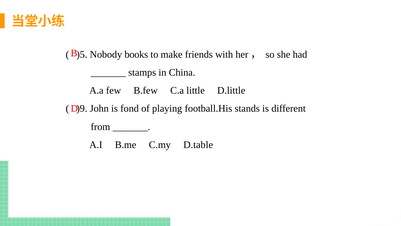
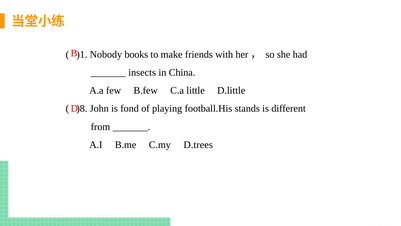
)5: )5 -> )1 (82, 54)
stamps: stamps -> insects (142, 72)
)9: )9 -> )8 (82, 108)
D.table: D.table -> D.trees (198, 145)
